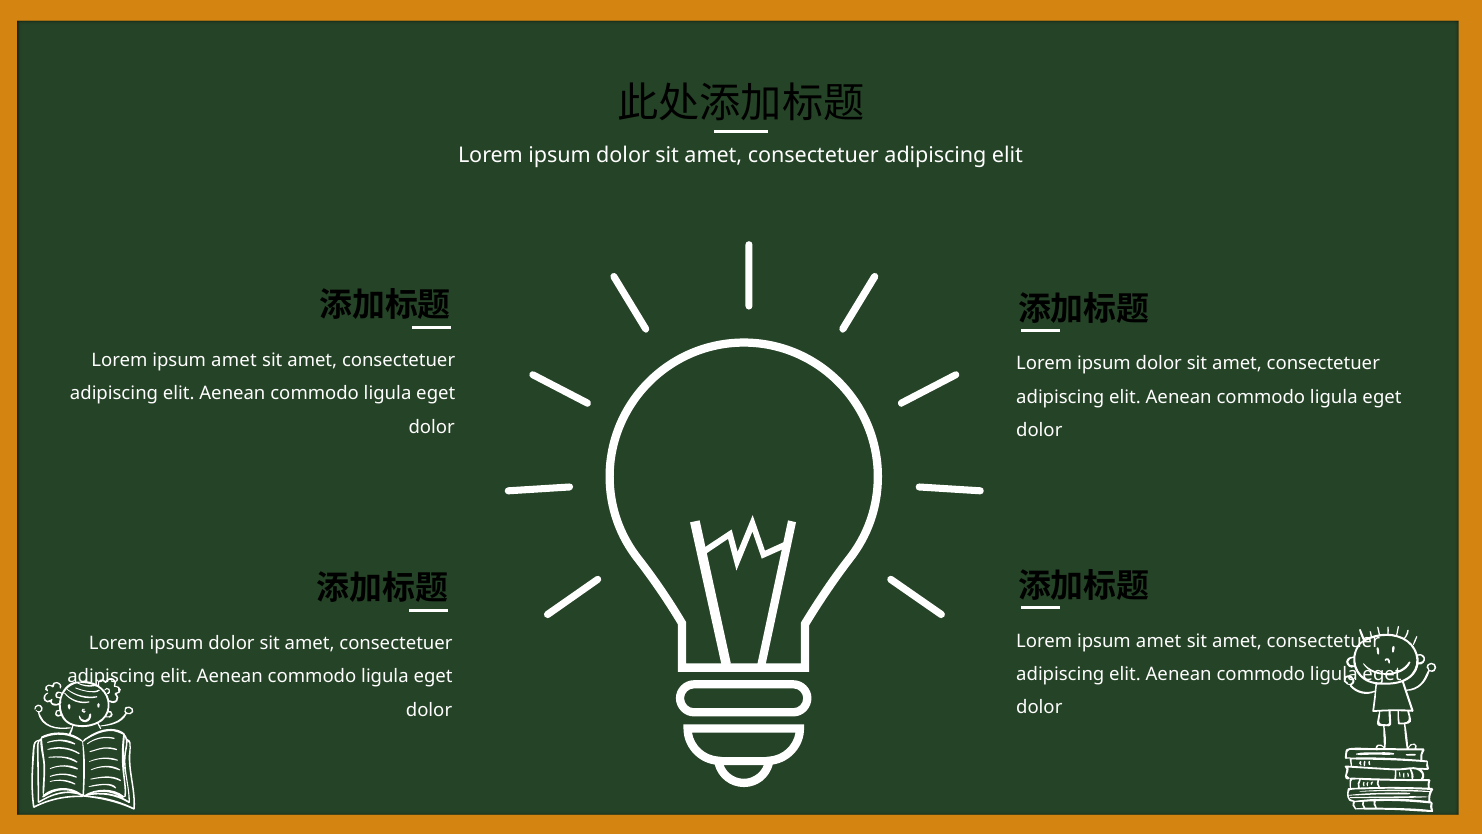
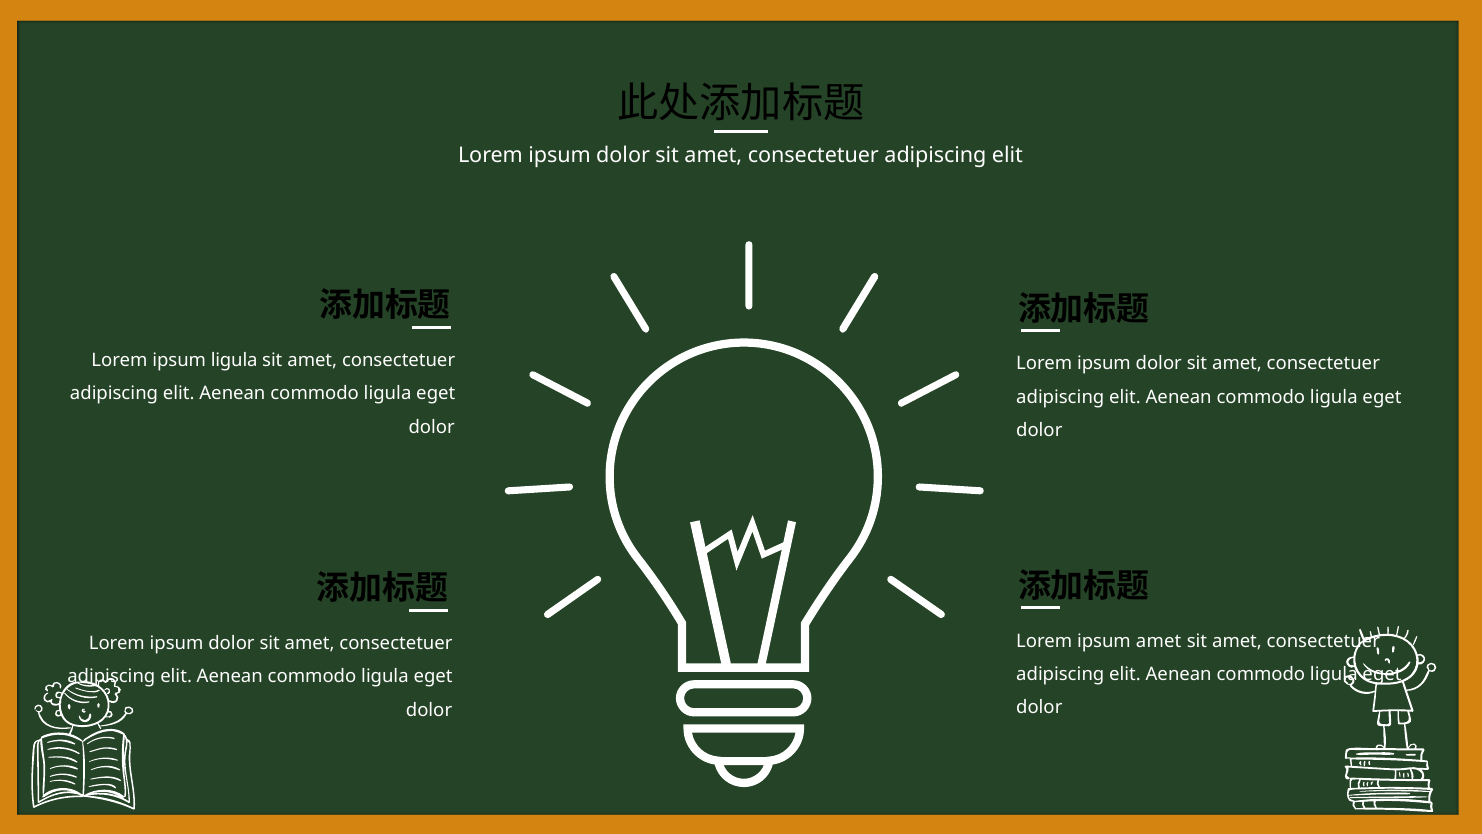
amet: amet -> ligula (234, 360)
